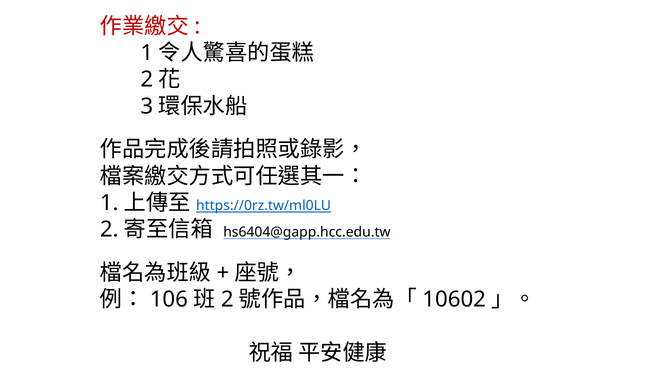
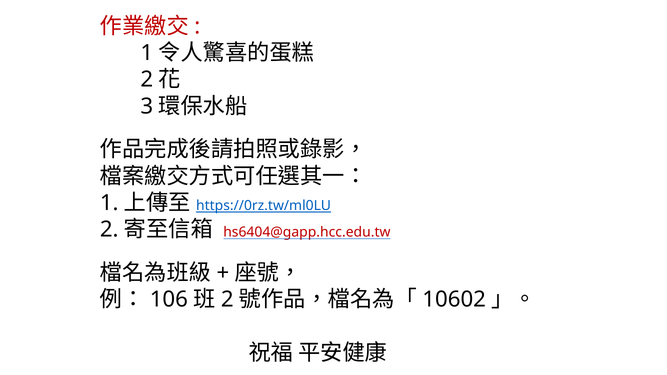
hs6404@gapp.hcc.edu.tw colour: black -> red (307, 232)
